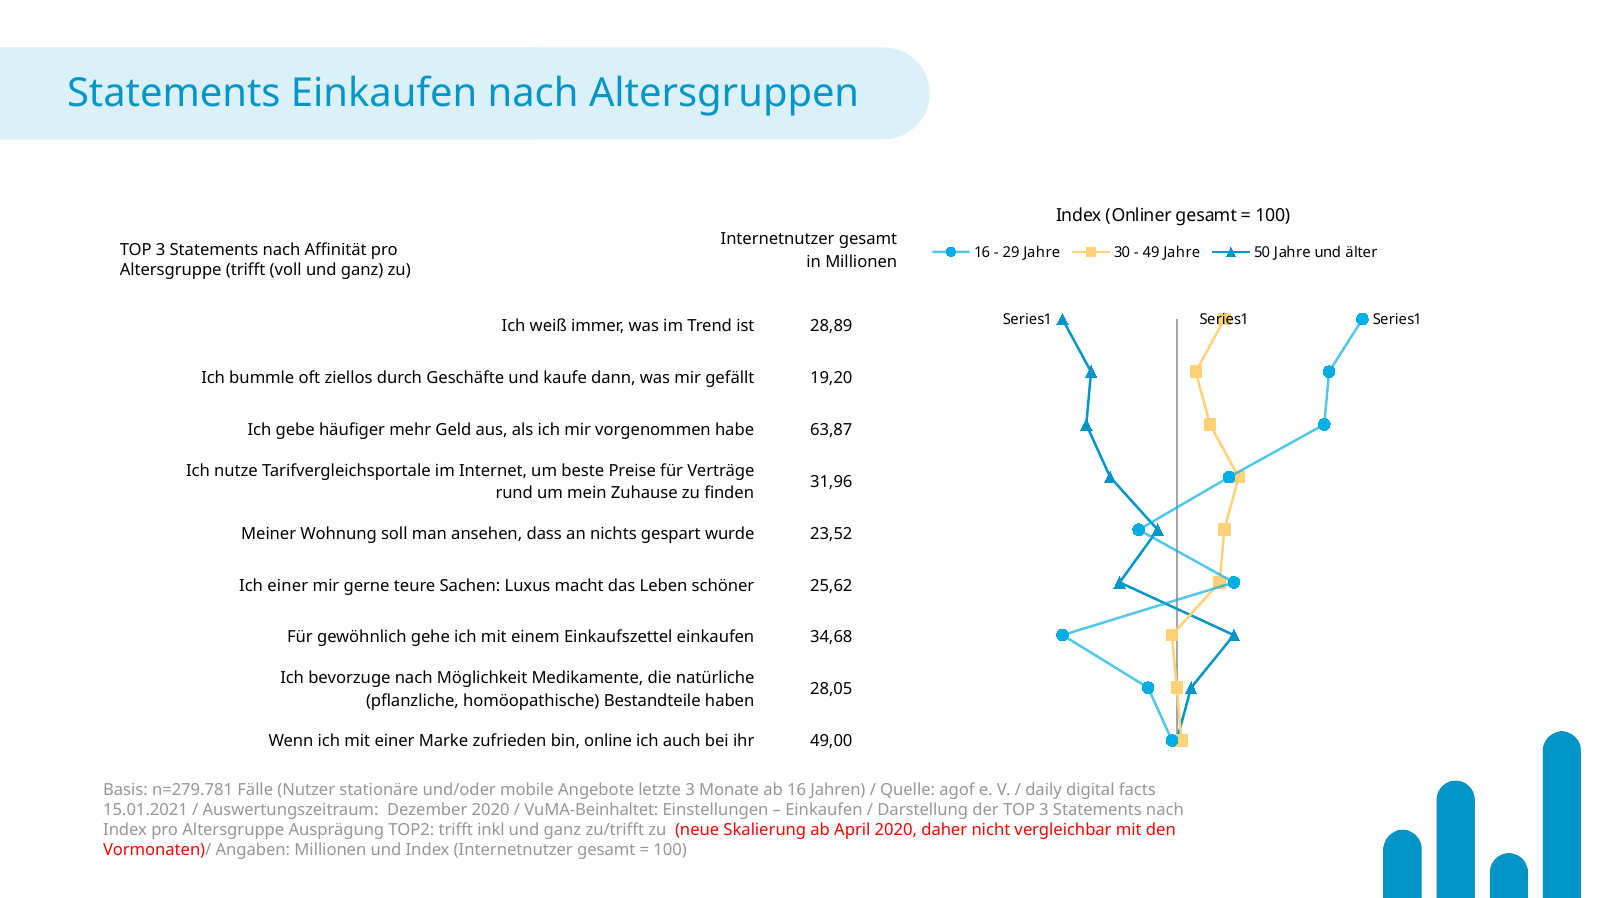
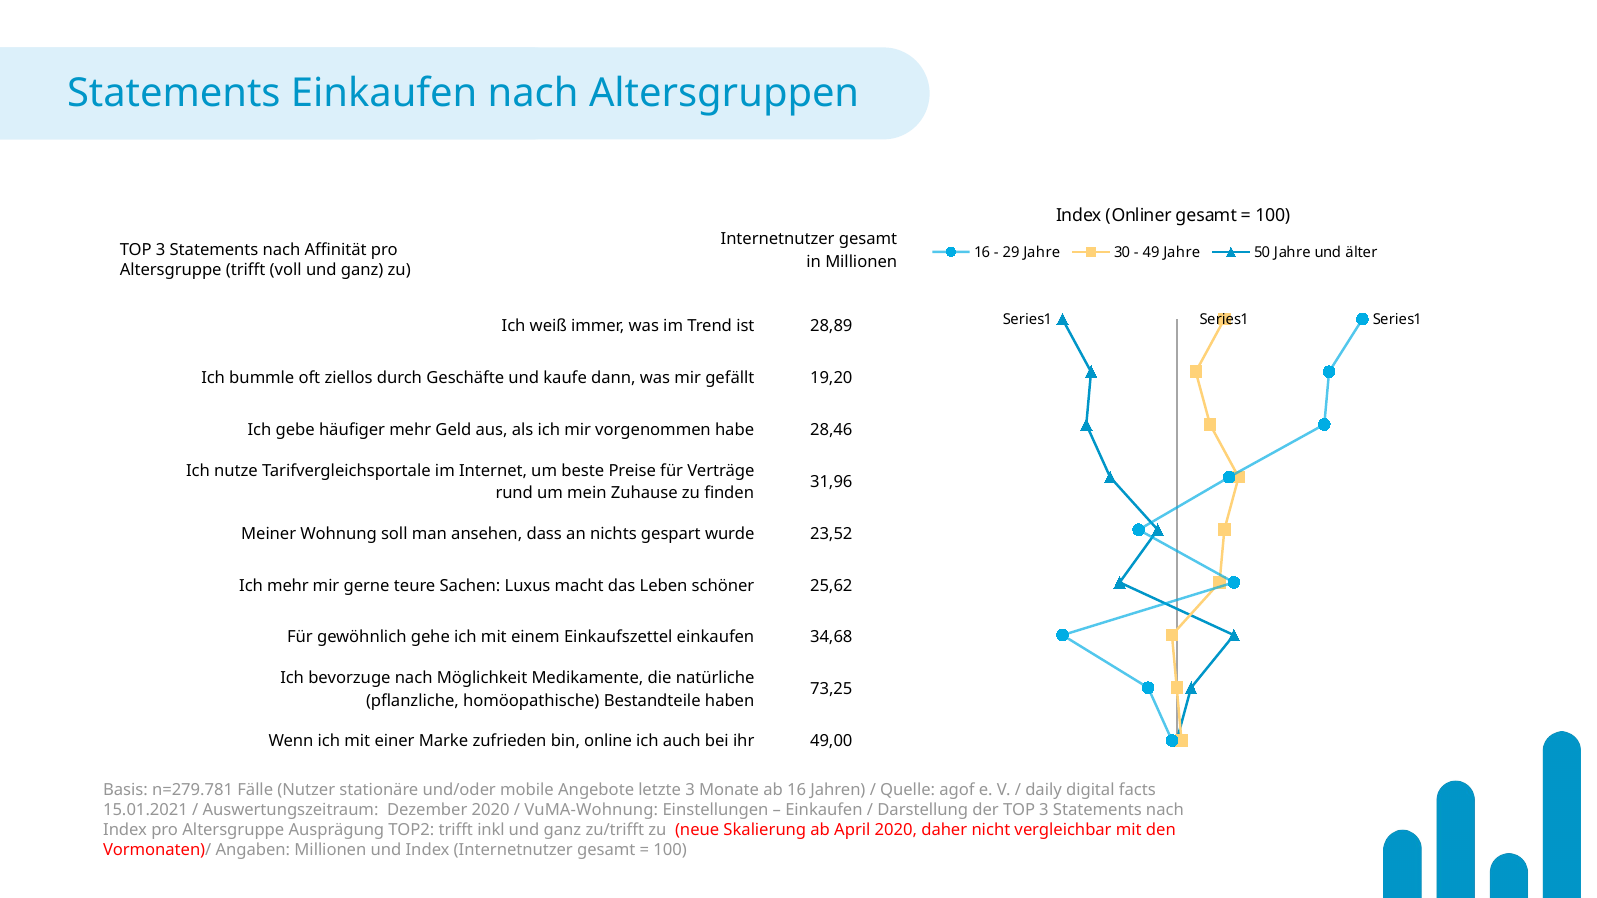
63,87: 63,87 -> 28,46 (831, 430)
Ich einer: einer -> mehr (288, 586)
28,05: 28,05 -> 73,25 (831, 689)
VuMA-Beinhaltet: VuMA-Beinhaltet -> VuMA-Wohnung (591, 810)
